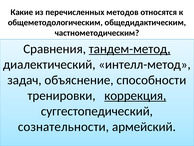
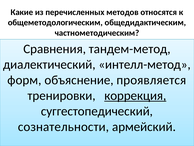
тандем-метод underline: present -> none (130, 49)
задач: задач -> форм (24, 80)
способности: способности -> проявляется (151, 80)
